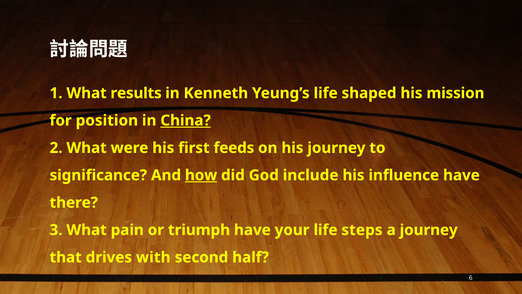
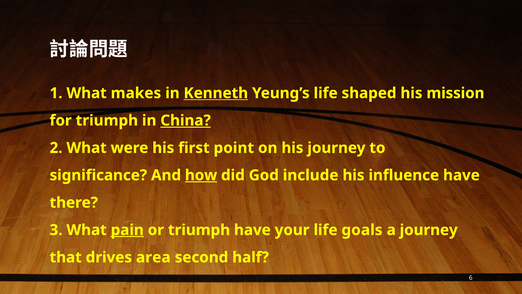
results: results -> makes (136, 93)
Kenneth underline: none -> present (216, 93)
for position: position -> triumph (107, 120)
feeds: feeds -> point (234, 148)
pain underline: none -> present (127, 230)
steps: steps -> goals (362, 230)
with: with -> area (153, 257)
